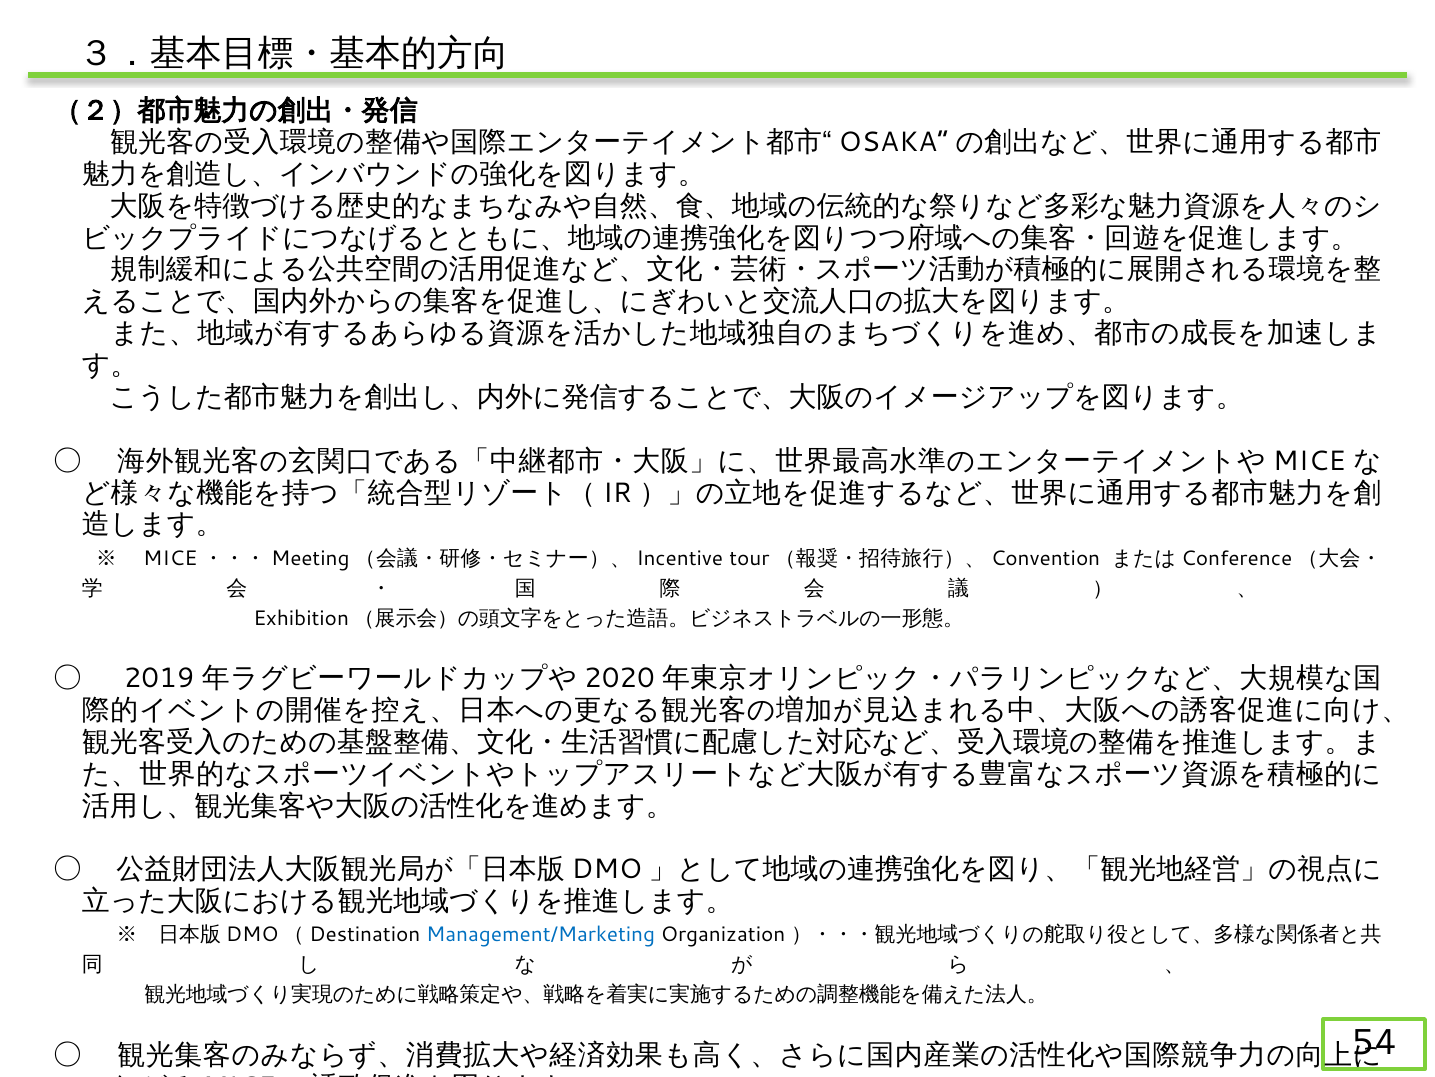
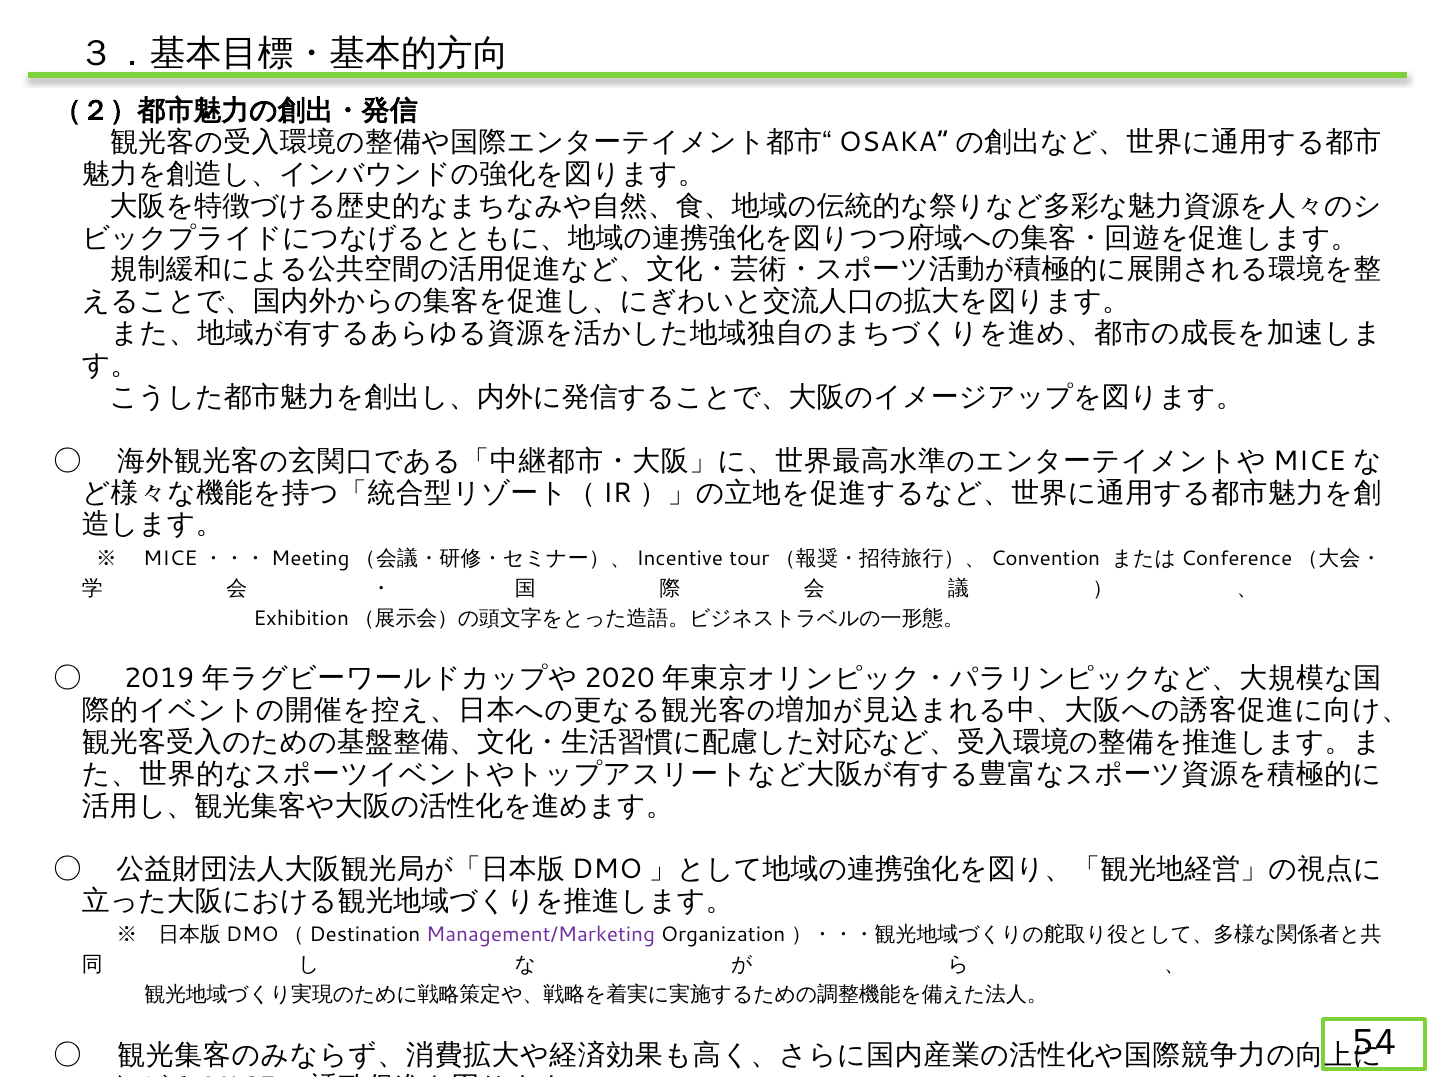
Management/Marketing colour: blue -> purple (541, 934)
